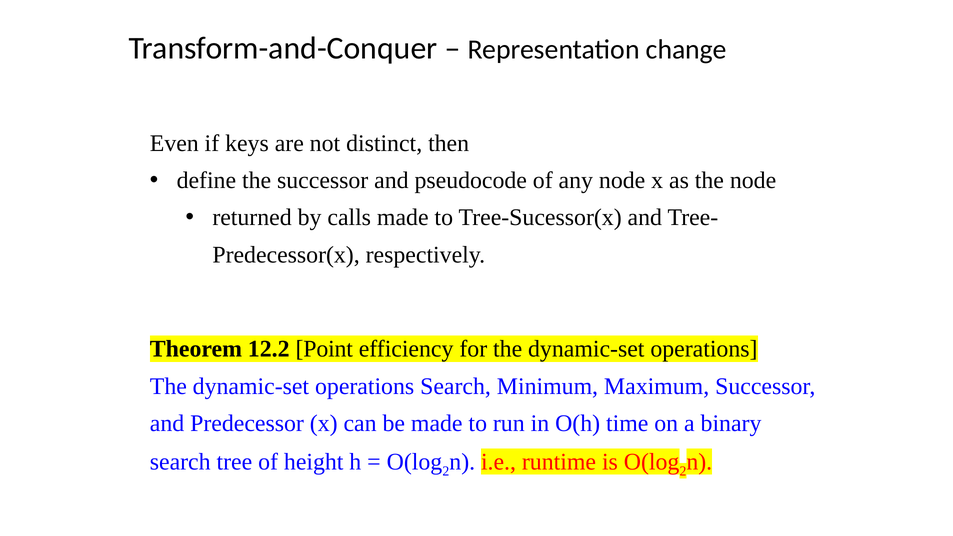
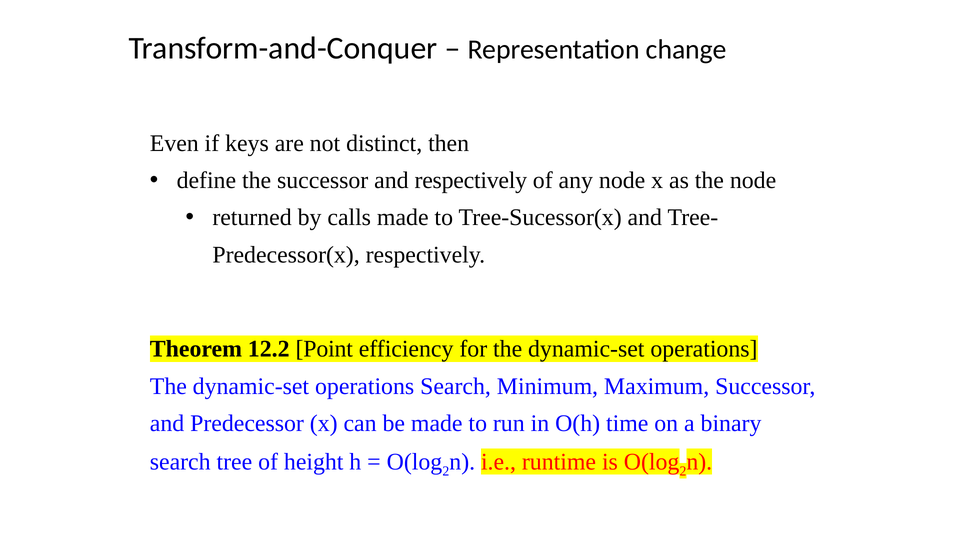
and pseudocode: pseudocode -> respectively (471, 181)
